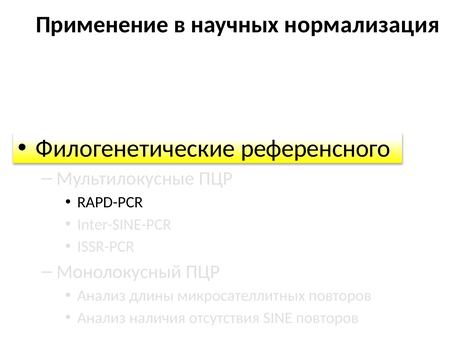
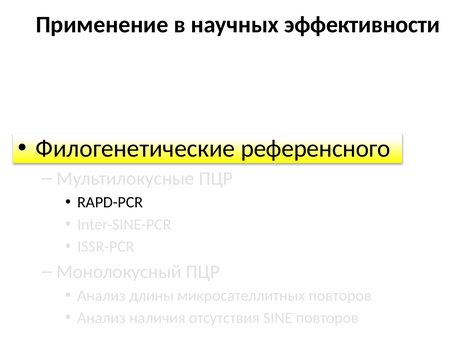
нормализация: нормализация -> эффективности (362, 25)
